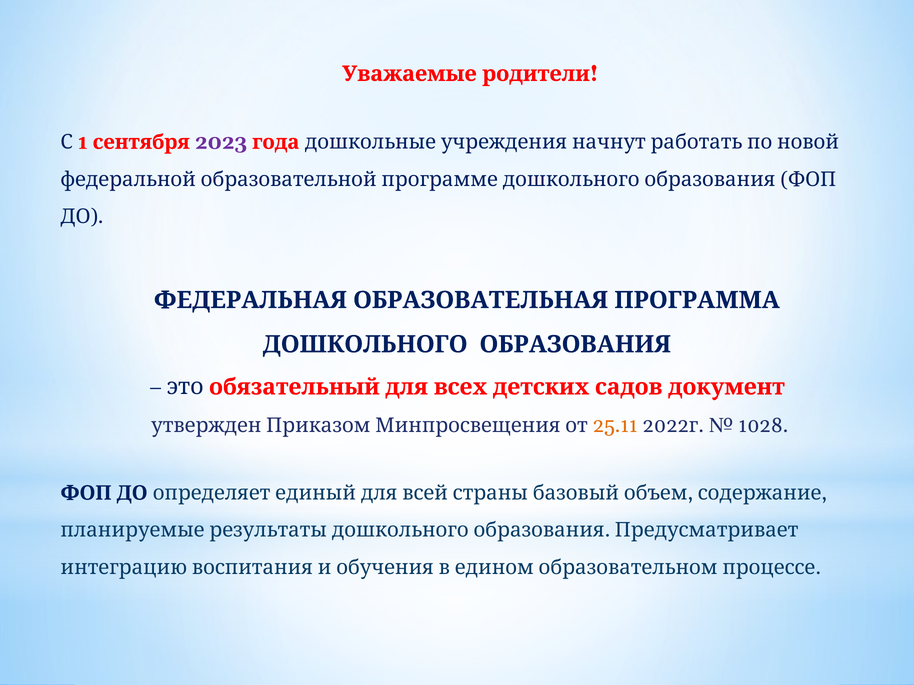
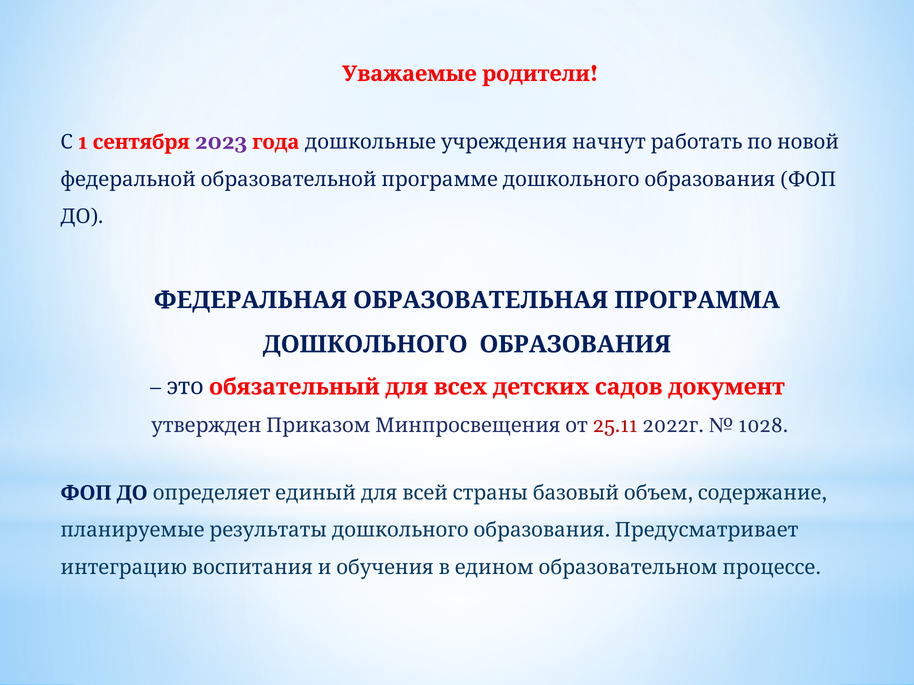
25.11 colour: orange -> red (615, 426)
